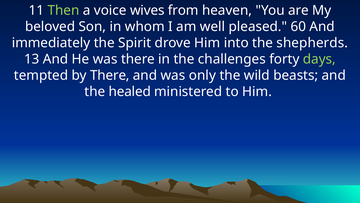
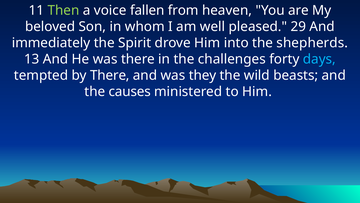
wives: wives -> fallen (147, 10)
60: 60 -> 29 (298, 27)
days colour: light green -> light blue (319, 59)
only: only -> they (202, 75)
healed: healed -> causes (130, 91)
